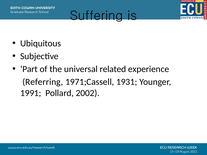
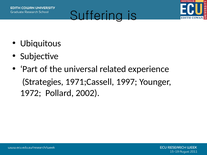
Referring: Referring -> Strategies (43, 82)
1931: 1931 -> 1997 (127, 82)
1991: 1991 -> 1972 (31, 93)
